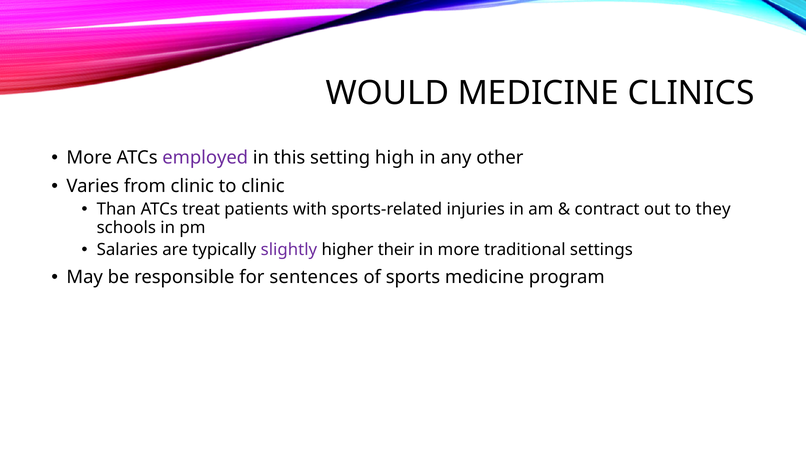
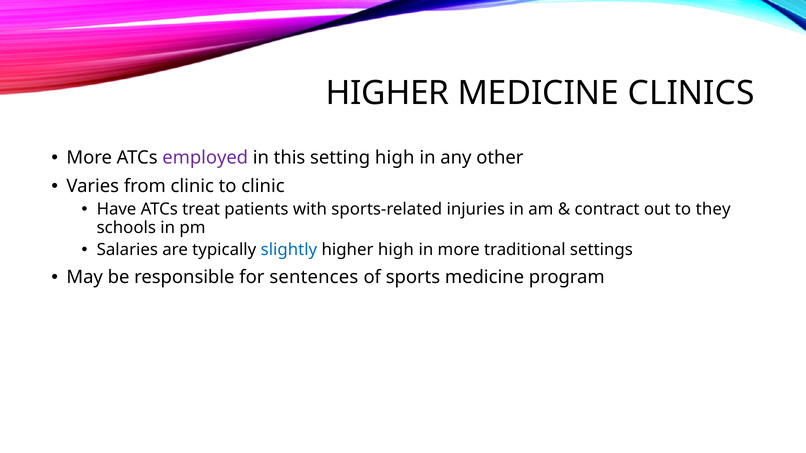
WOULD: WOULD -> HIGHER (388, 93)
Than: Than -> Have (117, 210)
slightly colour: purple -> blue (289, 250)
higher their: their -> high (396, 250)
